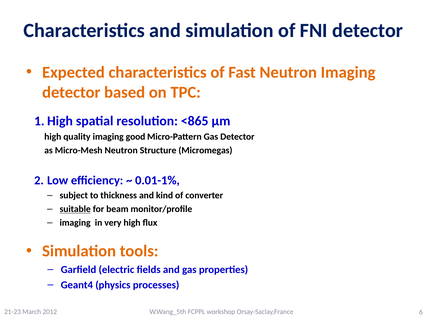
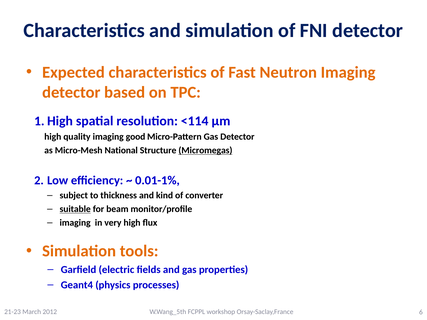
<865: <865 -> <114 (195, 121)
Micro-Mesh Neutron: Neutron -> National (121, 151)
Micromegas underline: none -> present (205, 151)
